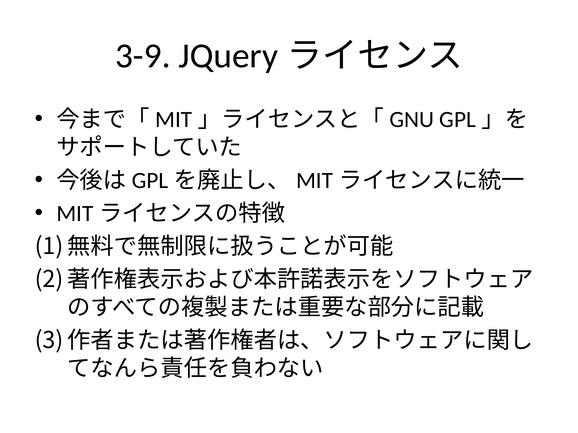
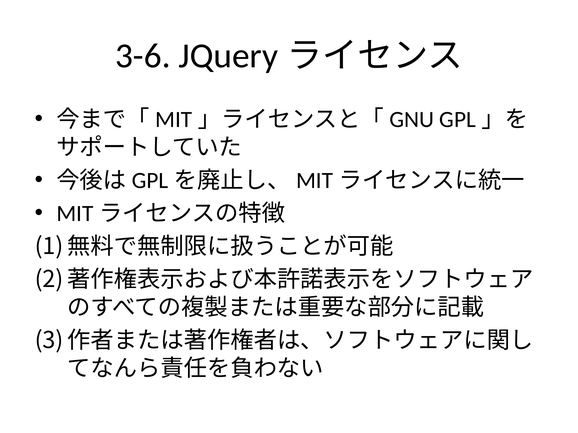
3-9: 3-9 -> 3-6 (143, 56)
